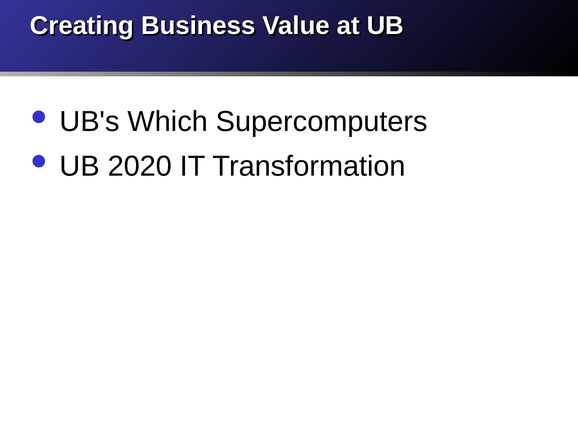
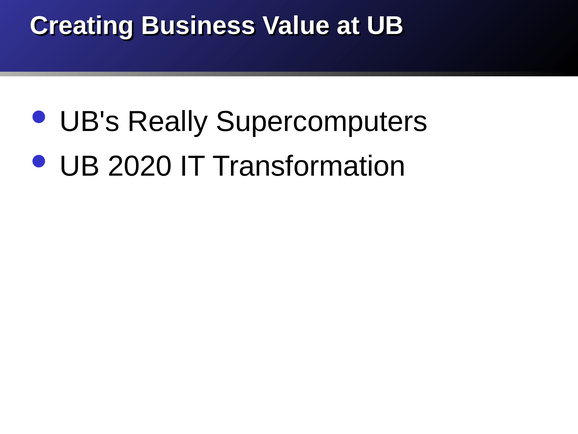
Which: Which -> Really (168, 121)
